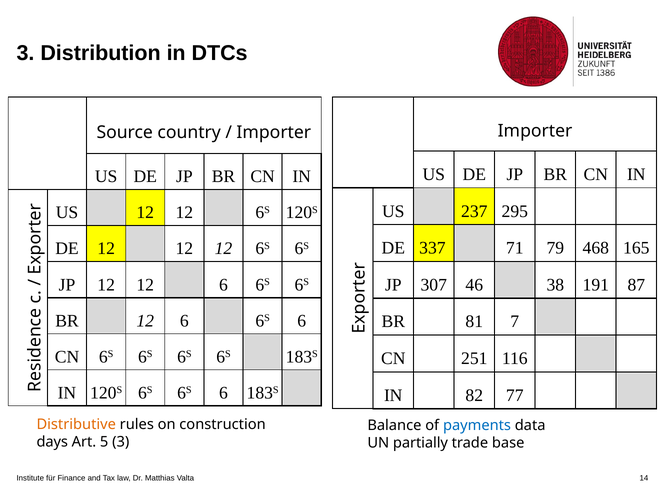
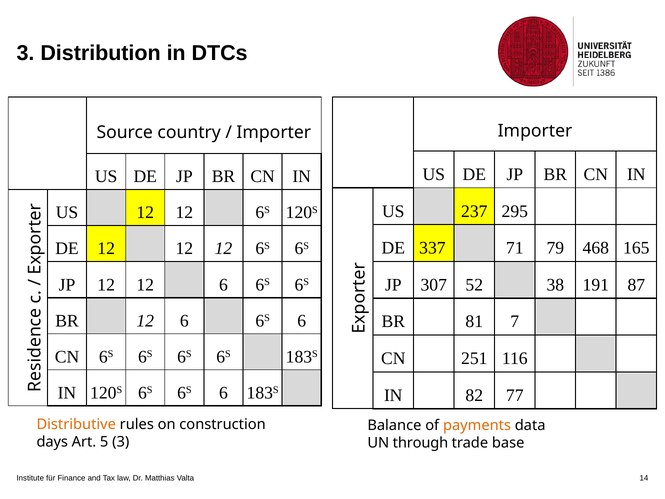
46: 46 -> 52 (474, 285)
payments colour: blue -> orange (477, 425)
partially: partially -> through (421, 443)
